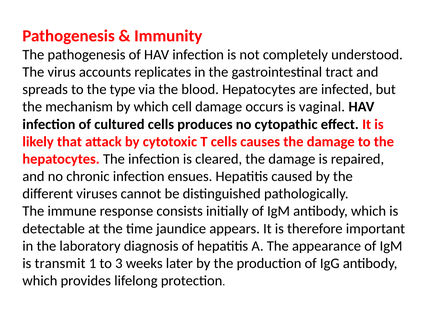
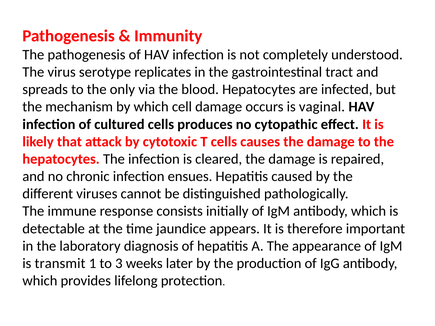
accounts: accounts -> serotype (105, 72)
type: type -> only (122, 90)
